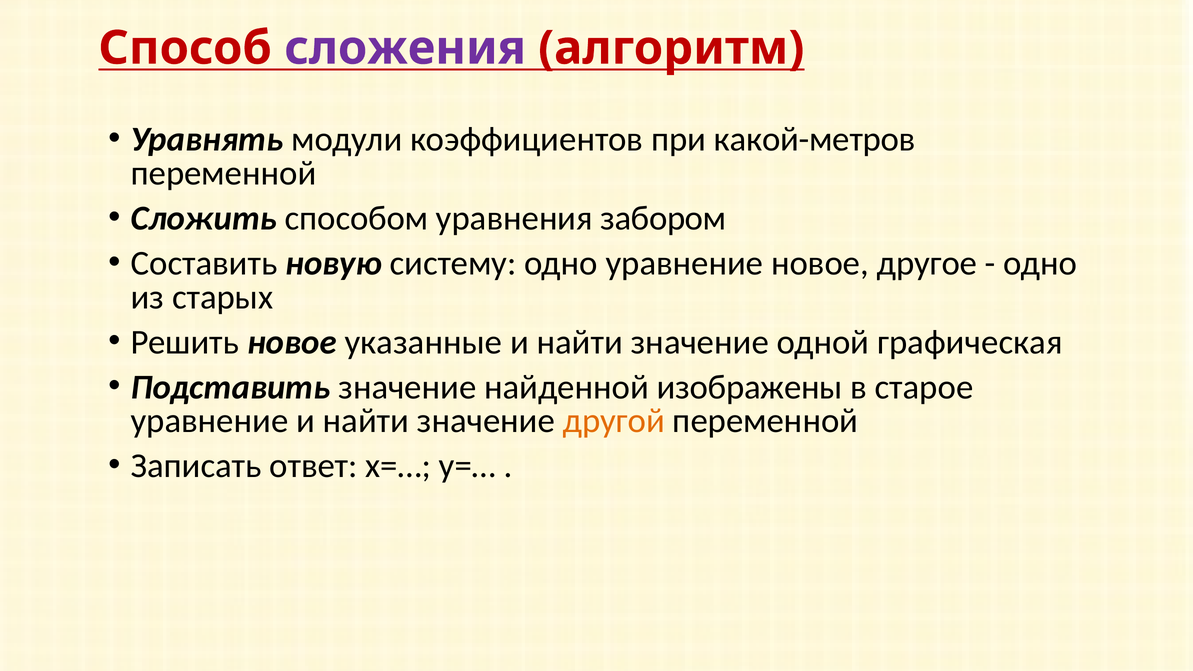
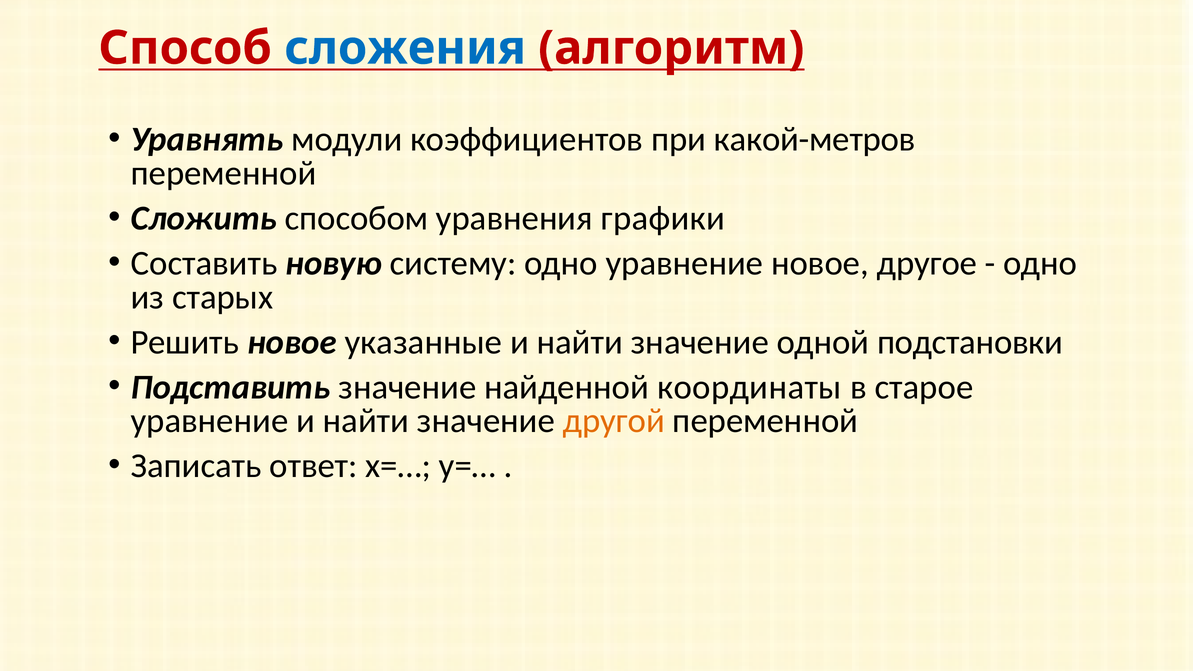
сложения colour: purple -> blue (405, 48)
забором: забором -> графики (663, 218)
графическая: графическая -> подстановки (970, 342)
изображены: изображены -> координаты (749, 387)
